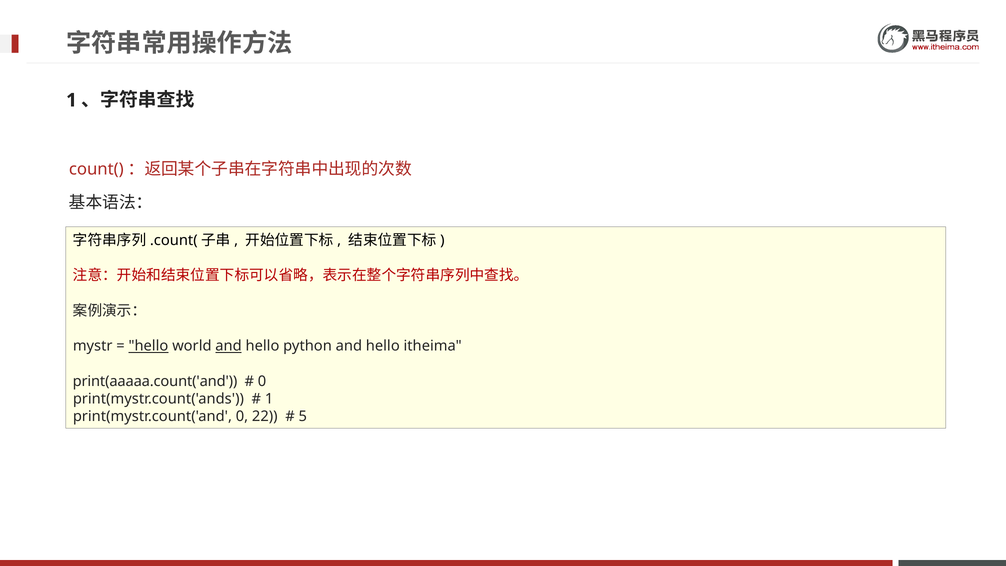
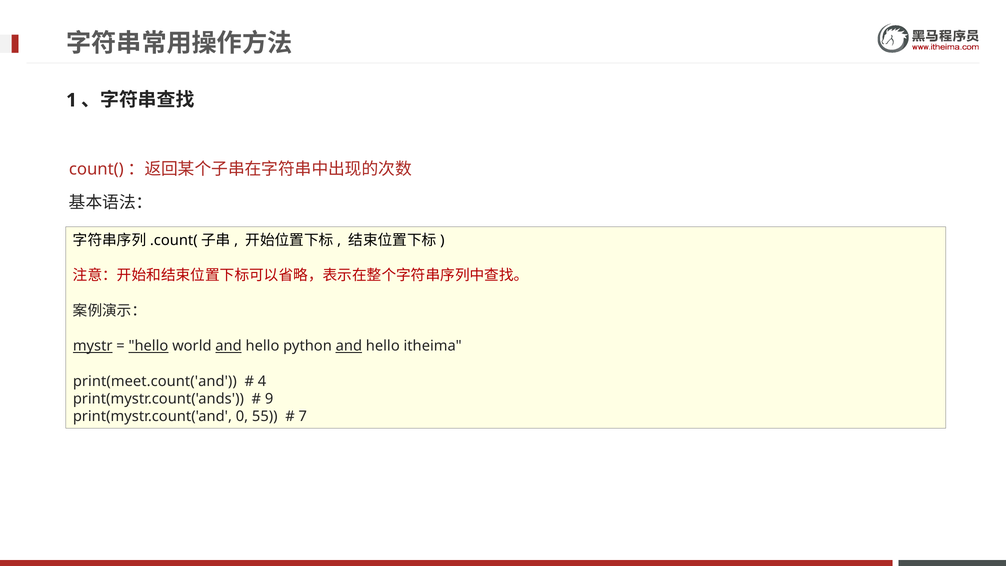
mystr underline: none -> present (93, 346)
and underline: none -> present (349, 346)
print(aaaaa.count('and: print(aaaaa.count('and -> print(meet.count('and (155, 381)
0: 0 -> 4 (262, 381)
1: 1 -> 9 (269, 399)
22: 22 -> 55 (265, 416)
5: 5 -> 7 (303, 416)
